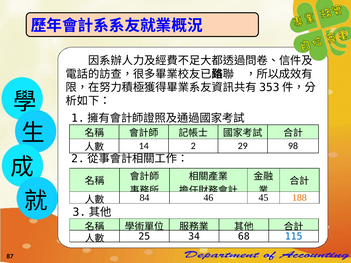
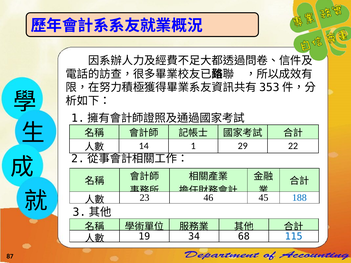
2: 2 -> 1 (193, 146)
98: 98 -> 22 (293, 146)
84: 84 -> 23 (144, 198)
188 colour: orange -> blue (299, 198)
25: 25 -> 19 (144, 237)
